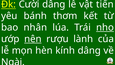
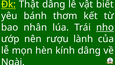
Cười: Cười -> Thật (29, 4)
tiến: tiến -> biết (105, 4)
nên underline: present -> none (33, 39)
